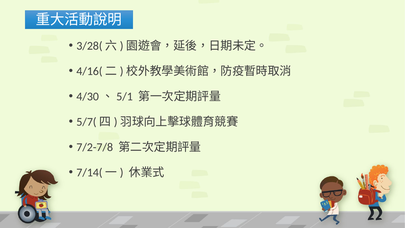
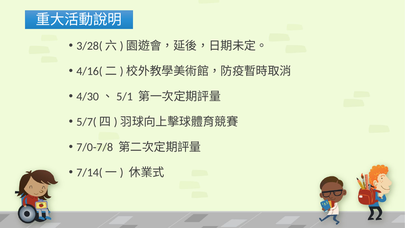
7/2-7/8: 7/2-7/8 -> 7/0-7/8 (95, 147)
